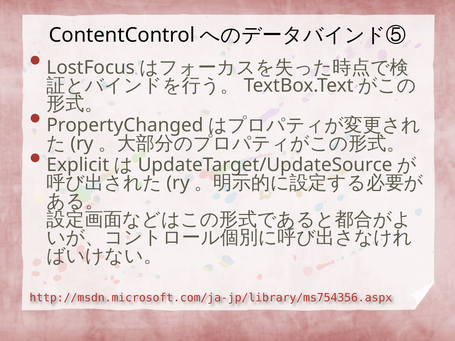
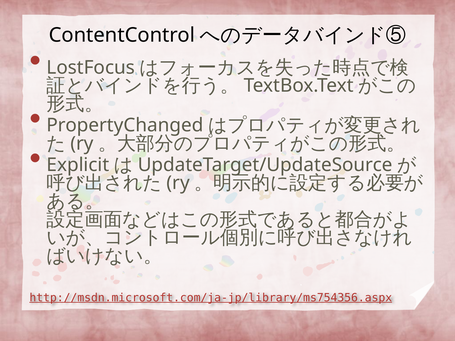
http://msdn.microsoft.com/ja-jp/library/ms754356.aspx underline: none -> present (211, 298)
